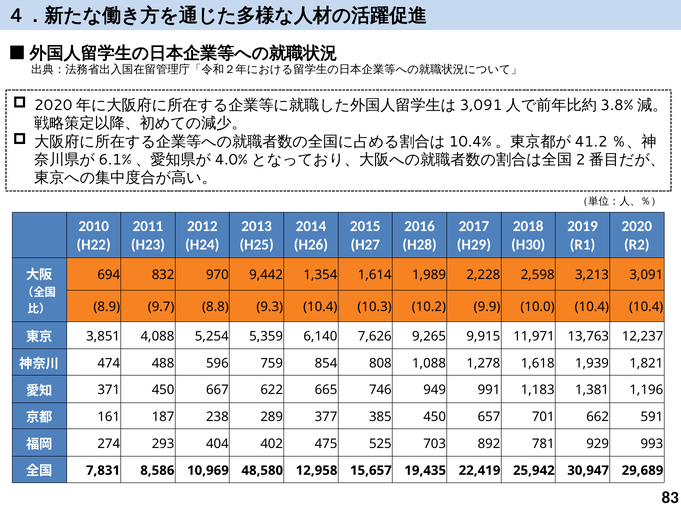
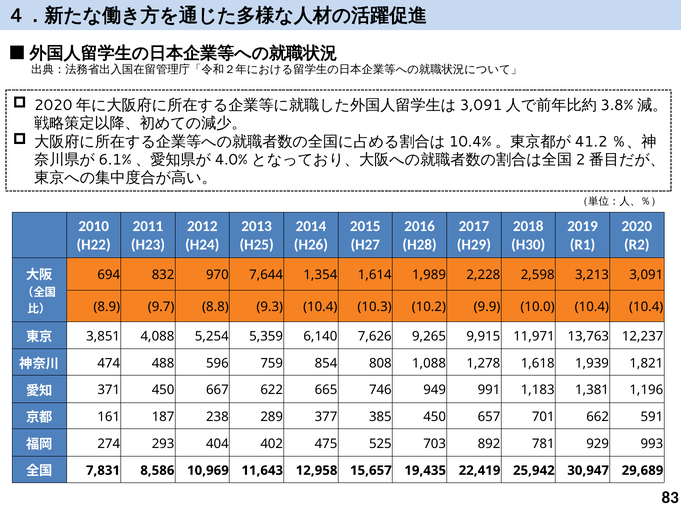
9,442: 9,442 -> 7,644 (266, 275)
48,580: 48,580 -> 11,643 (262, 470)
